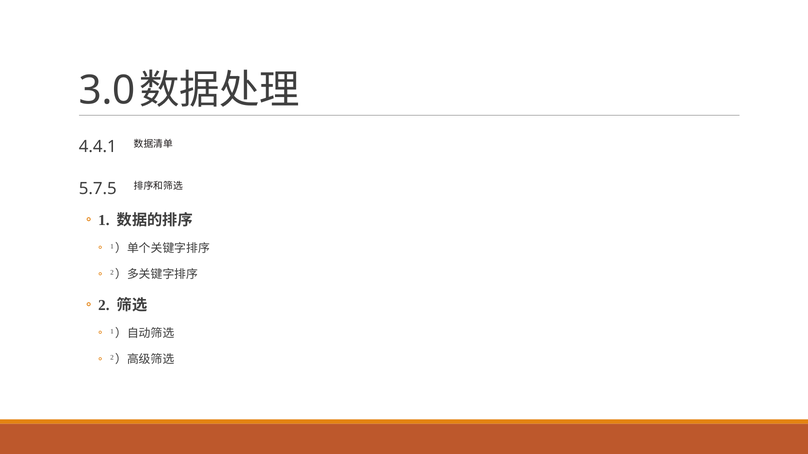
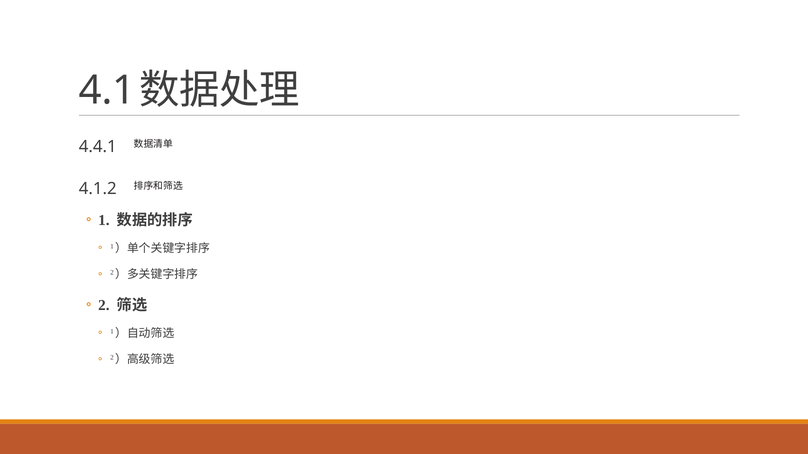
3.0: 3.0 -> 4.1 (107, 91)
5.7.5: 5.7.5 -> 4.1.2 (98, 189)
